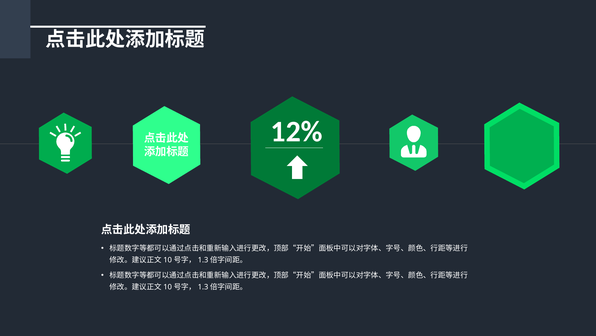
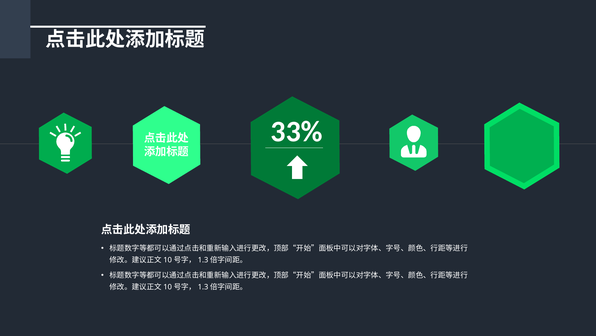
12%: 12% -> 33% (297, 131)
